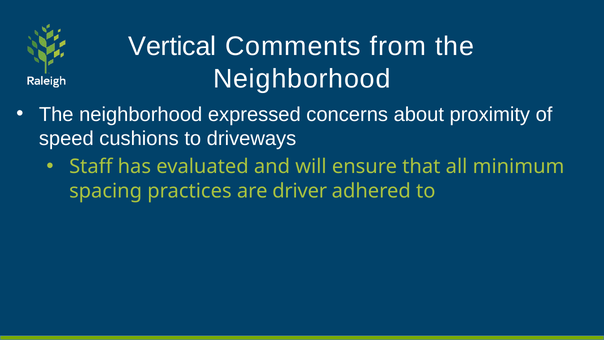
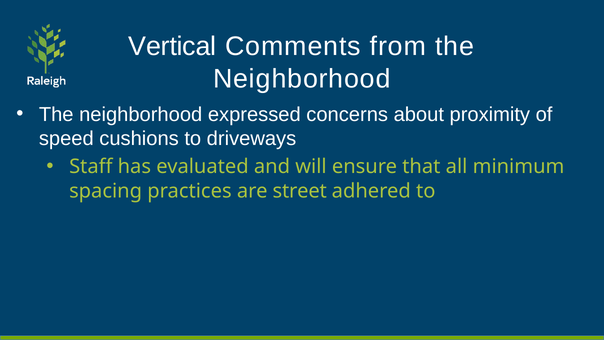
driver: driver -> street (300, 191)
